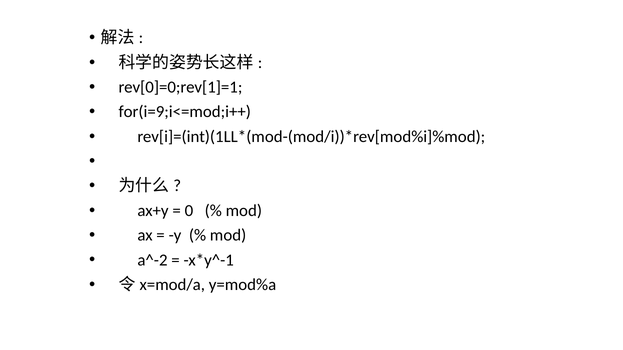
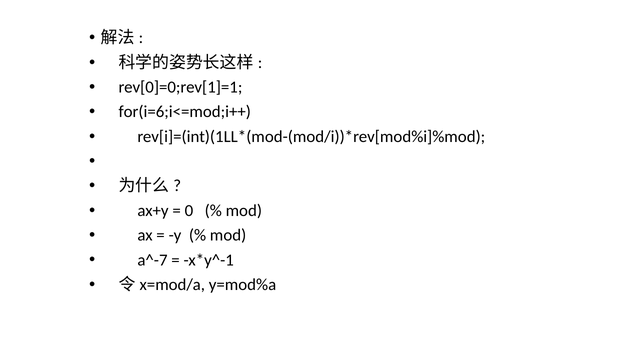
for(i=9;i<=mod;i++: for(i=9;i<=mod;i++ -> for(i=6;i<=mod;i++ (185, 112)
a^-2: a^-2 -> a^-7 (152, 260)
